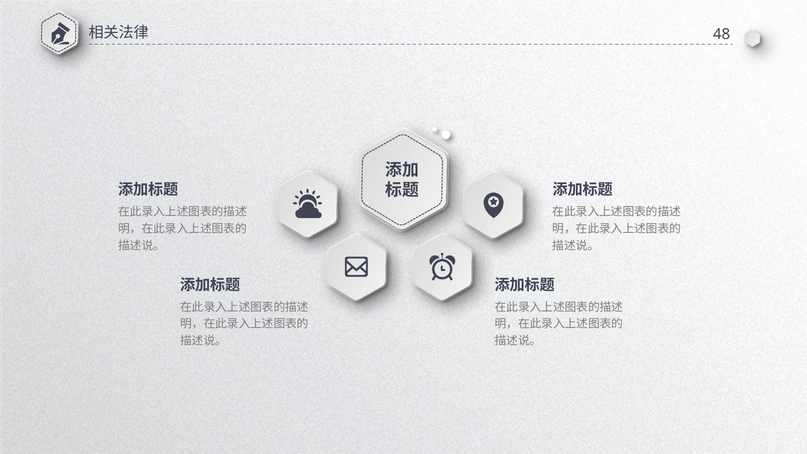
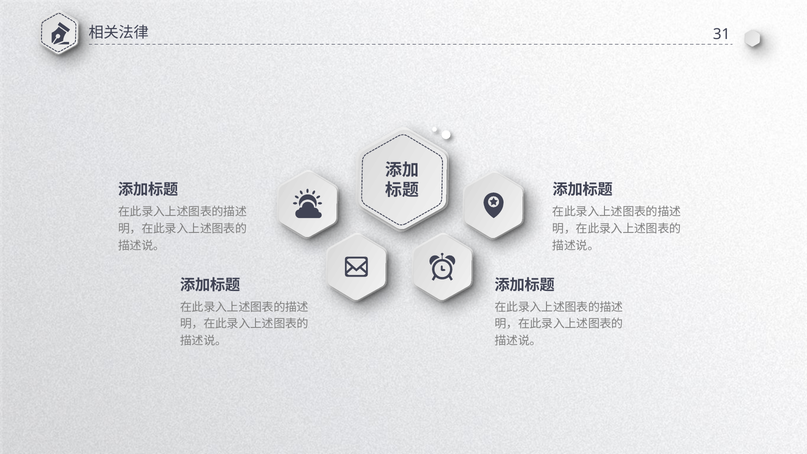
48: 48 -> 31 (722, 35)
